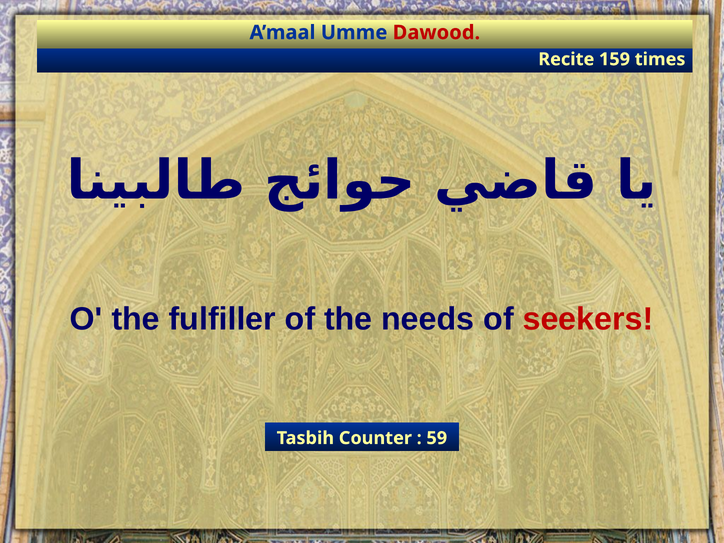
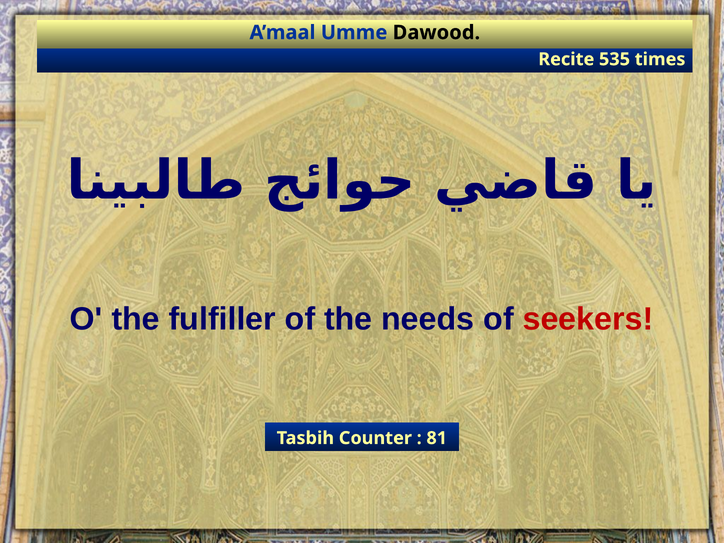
Dawood colour: red -> black (436, 33)
159: 159 -> 535 (614, 59)
59: 59 -> 81 (437, 438)
